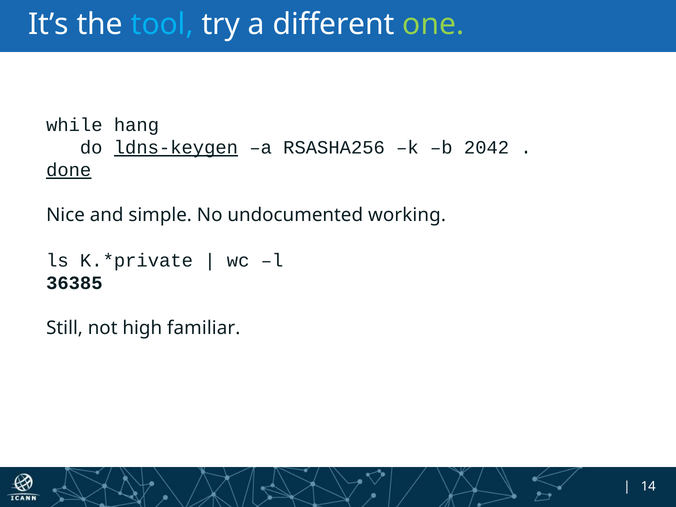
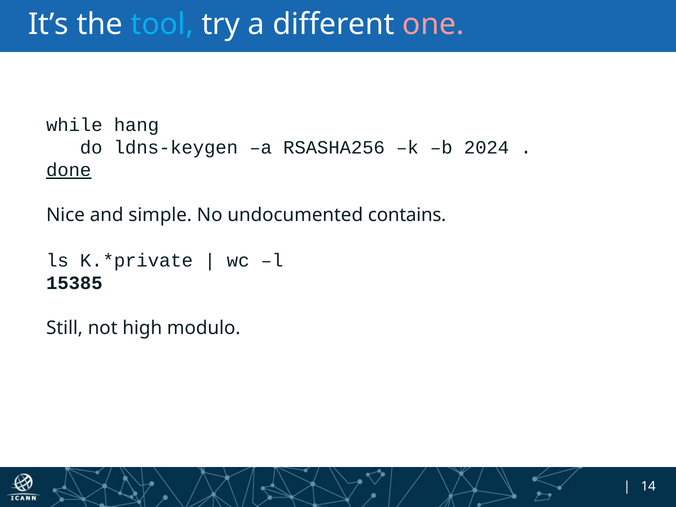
one colour: light green -> pink (433, 24)
ldns-keygen underline: present -> none (176, 148)
2042: 2042 -> 2024 (487, 148)
working: working -> contains (407, 215)
36385: 36385 -> 15385 (74, 283)
familiar: familiar -> modulo (204, 328)
